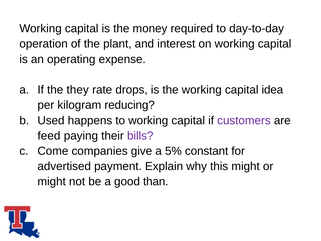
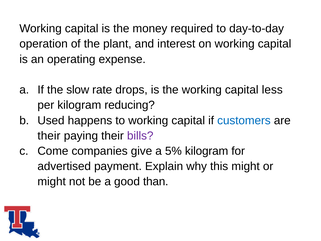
they: they -> slow (78, 90)
idea: idea -> less (272, 90)
customers colour: purple -> blue (244, 120)
feed: feed -> their (49, 136)
5% constant: constant -> kilogram (207, 151)
